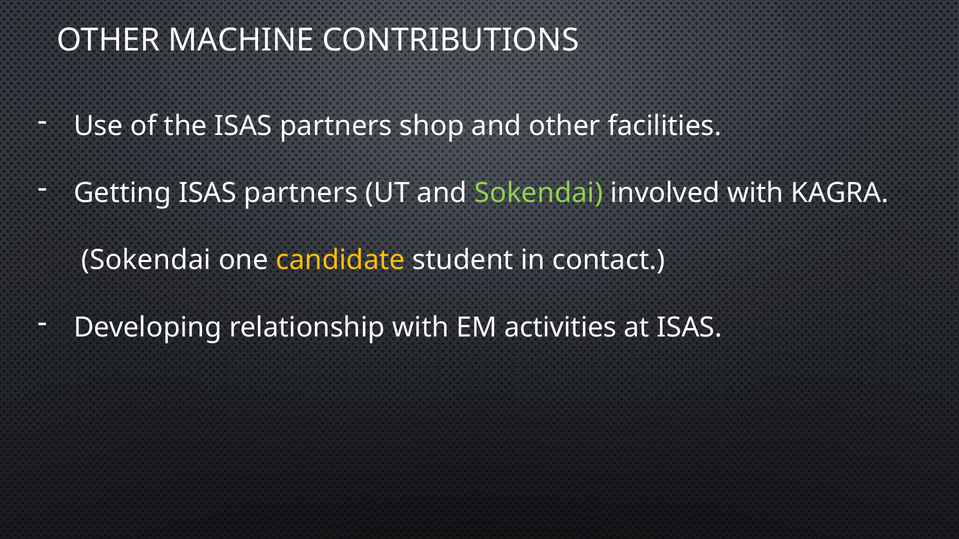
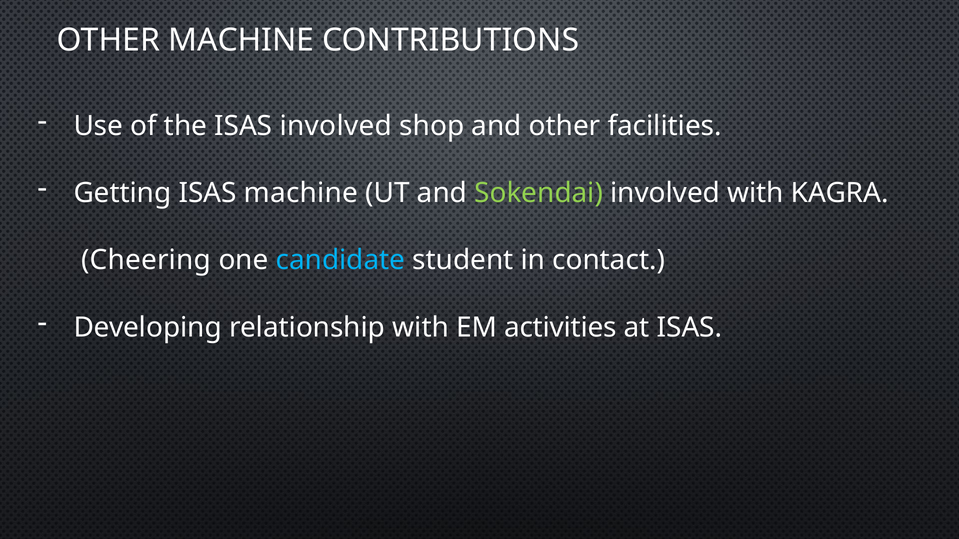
the ISAS partners: partners -> involved (336, 126)
Getting ISAS partners: partners -> machine (301, 193)
Sokendai: Sokendai -> Cheering (146, 260)
candidate colour: yellow -> light blue (340, 260)
